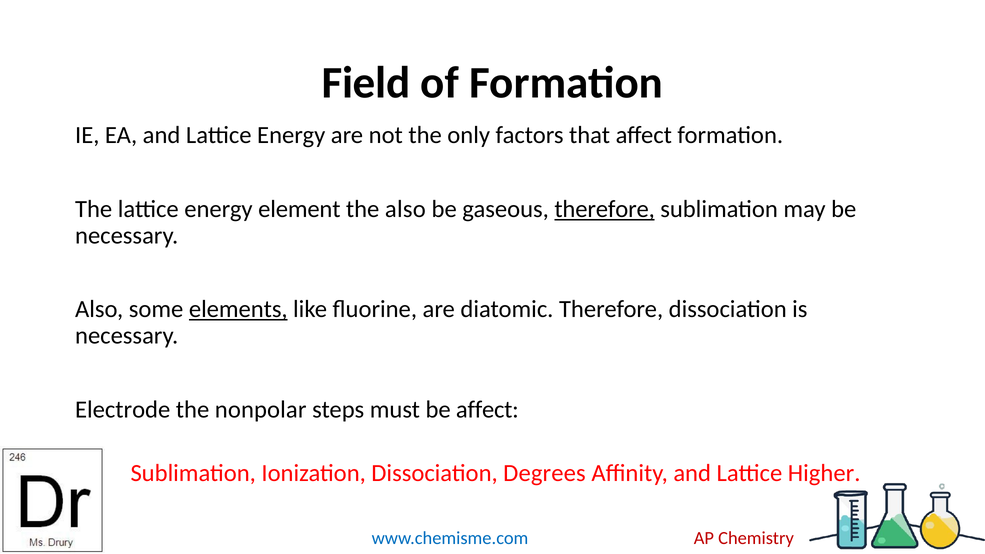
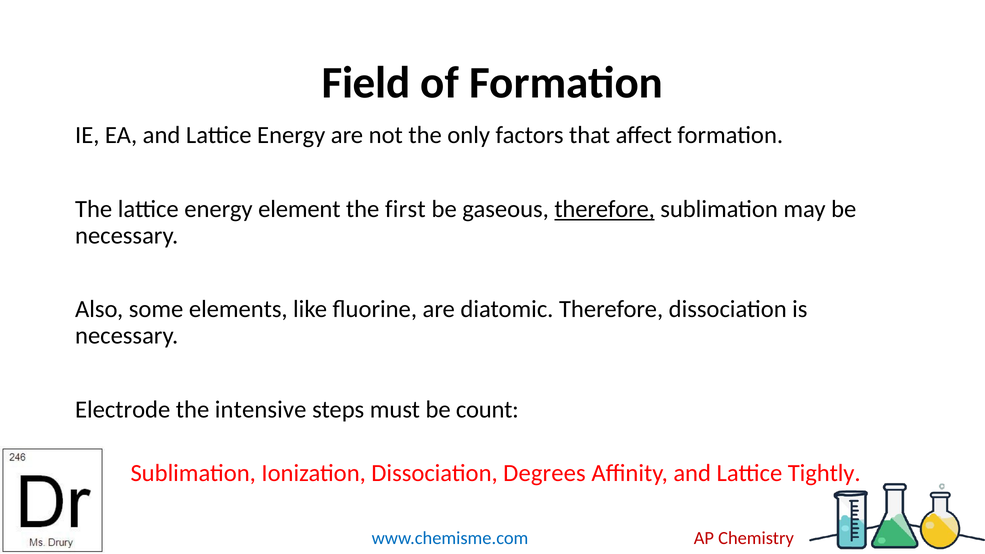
the also: also -> first (405, 209)
elements underline: present -> none (238, 309)
nonpolar: nonpolar -> intensive (261, 410)
be affect: affect -> count (487, 410)
Higher: Higher -> Tightly (824, 473)
